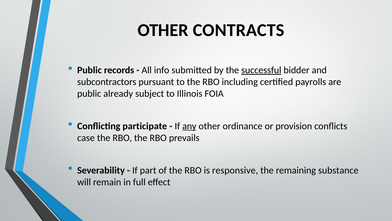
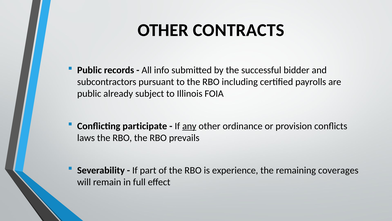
successful underline: present -> none (261, 70)
case: case -> laws (86, 138)
responsive: responsive -> experience (235, 170)
substance: substance -> coverages (338, 170)
